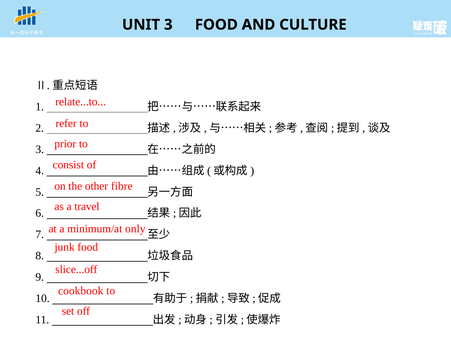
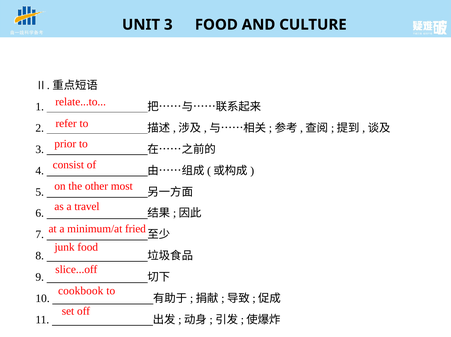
fibre: fibre -> most (122, 186)
only: only -> fried (135, 229)
